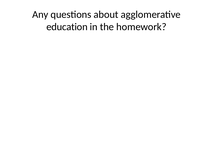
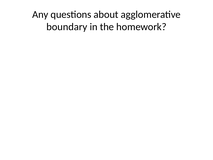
education: education -> boundary (67, 27)
